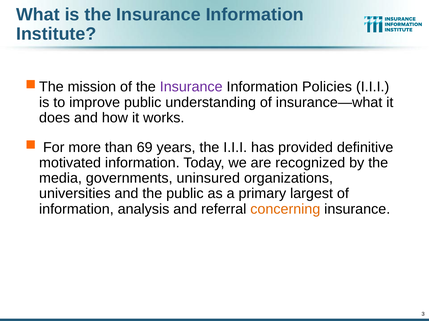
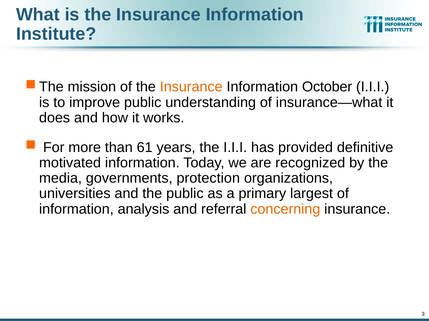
Insurance colour: purple -> orange (191, 87)
Policies: Policies -> October (327, 87)
69: 69 -> 61 (145, 148)
uninsured: uninsured -> protection (208, 179)
